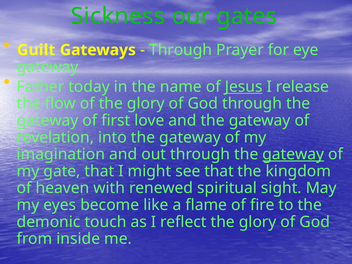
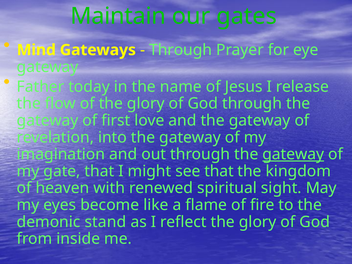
Sickness: Sickness -> Maintain (118, 16)
Guilt: Guilt -> Mind (36, 50)
Jesus underline: present -> none (244, 87)
touch: touch -> stand (105, 222)
